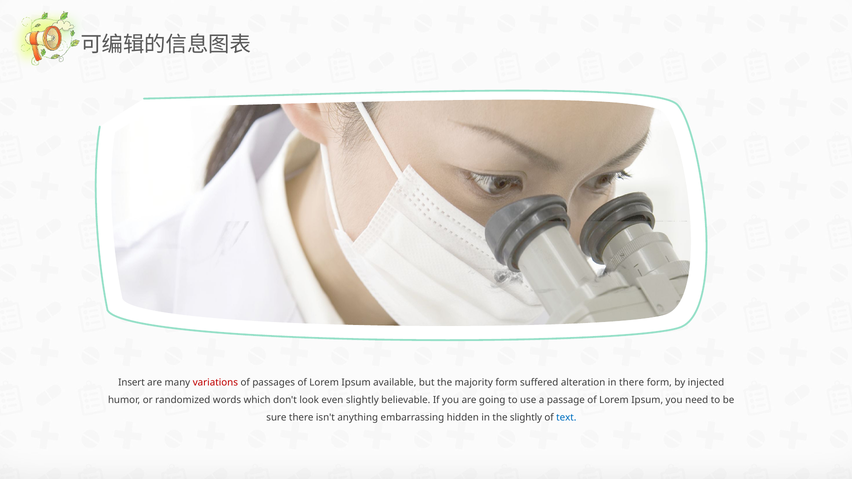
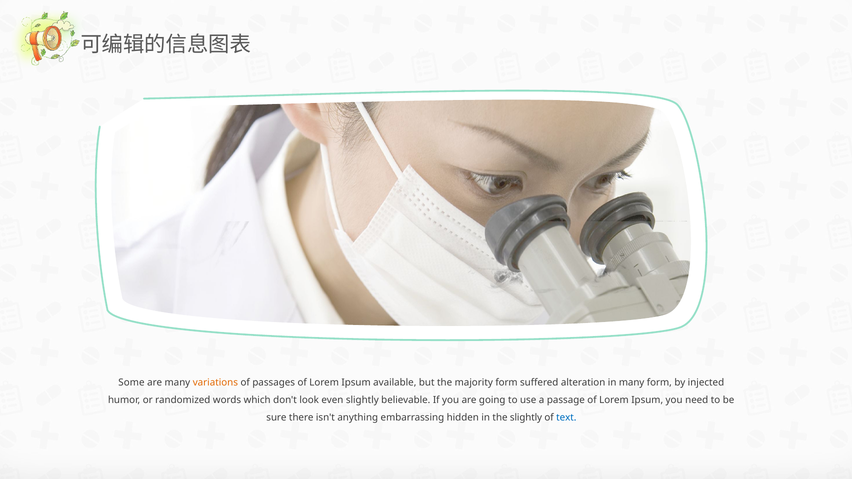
Insert: Insert -> Some (131, 383)
variations colour: red -> orange (215, 383)
in there: there -> many (632, 383)
